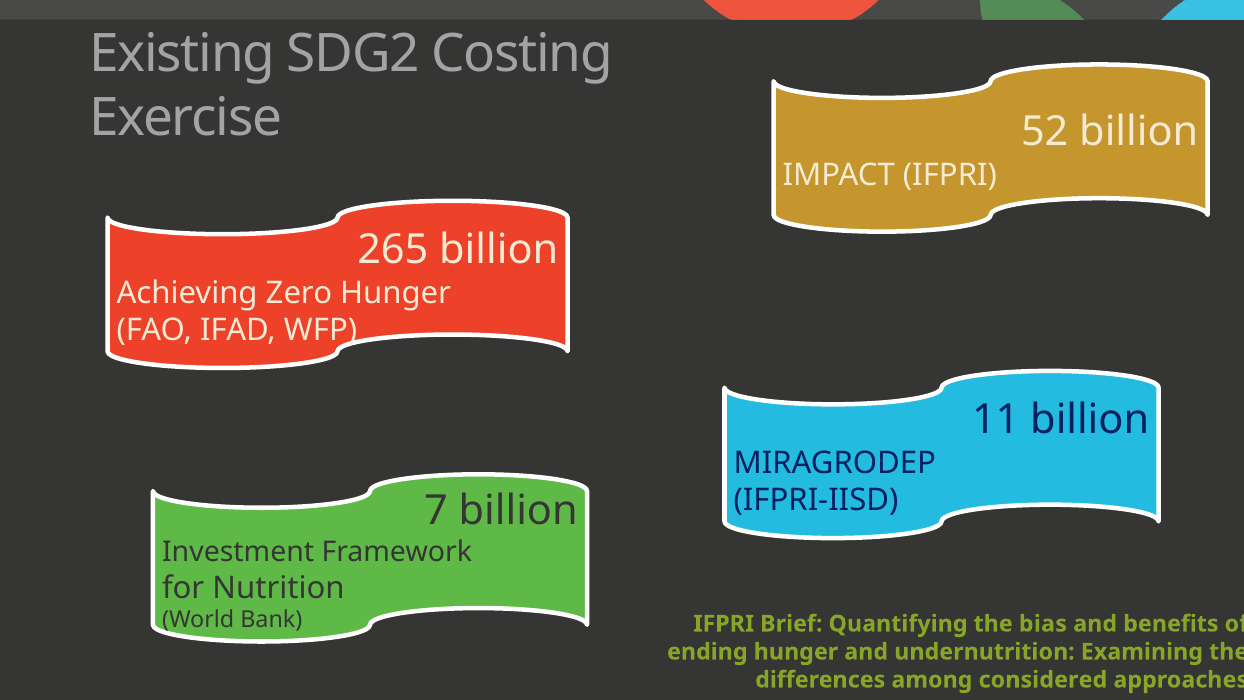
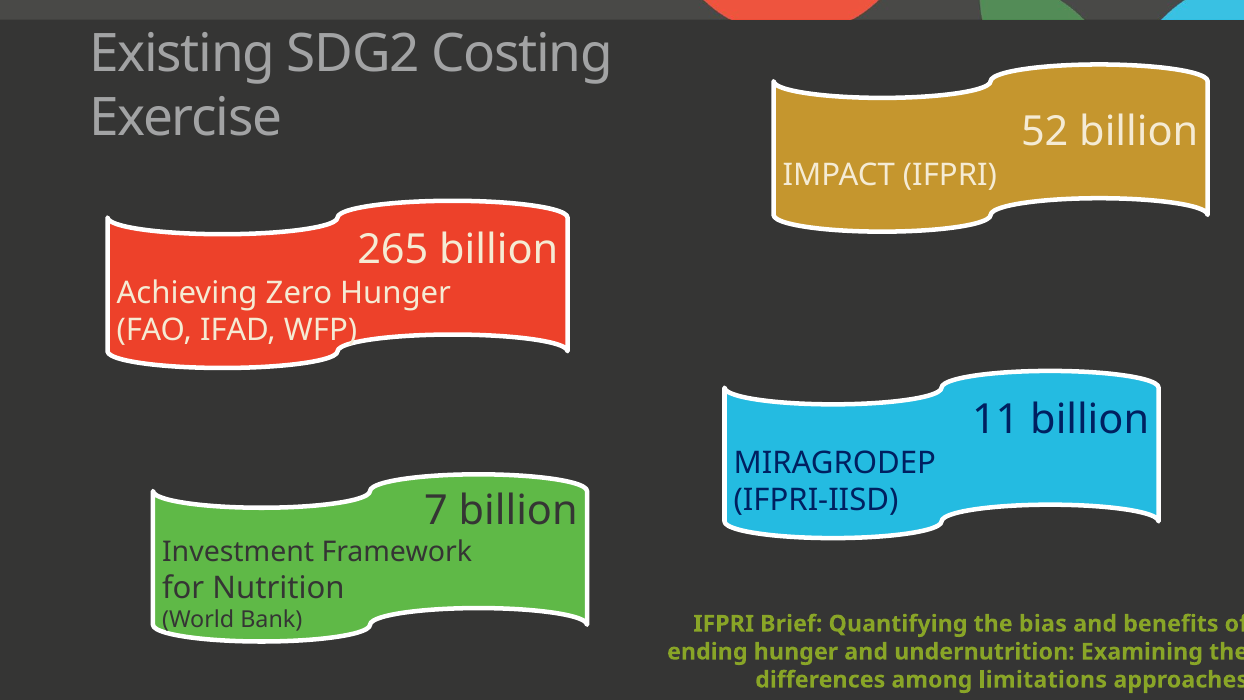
considered: considered -> limitations (1043, 680)
